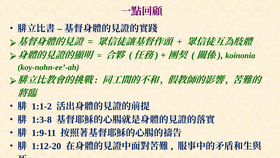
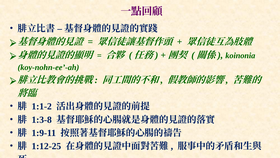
1:12-20: 1:12-20 -> 1:12-25 (46, 146)
